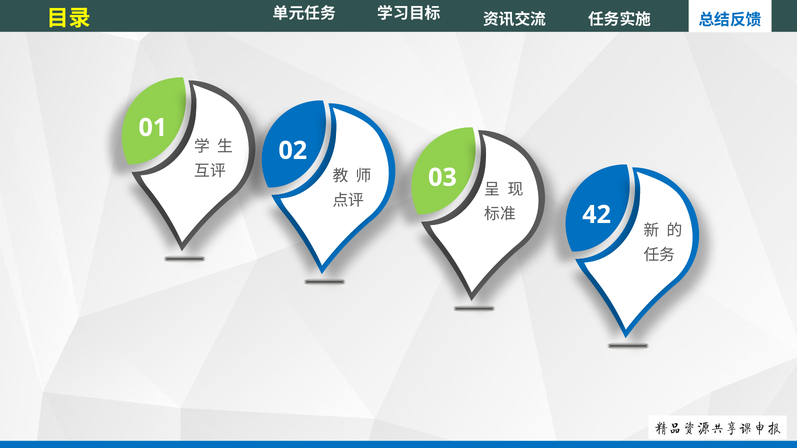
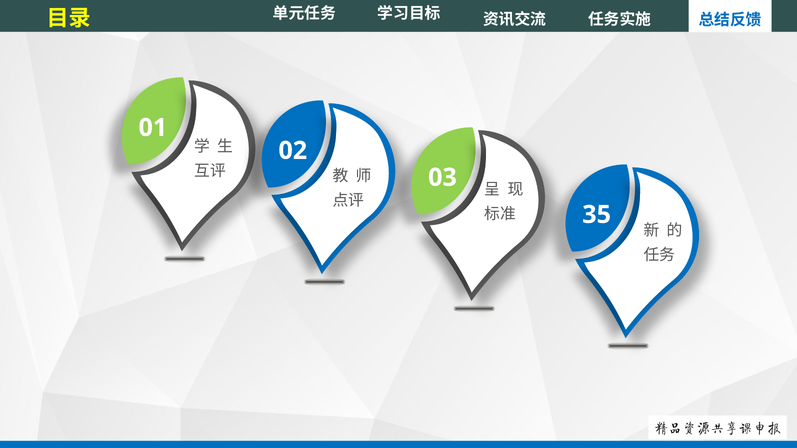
42: 42 -> 35 (597, 215)
